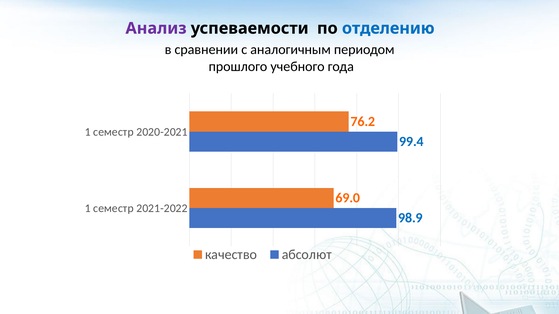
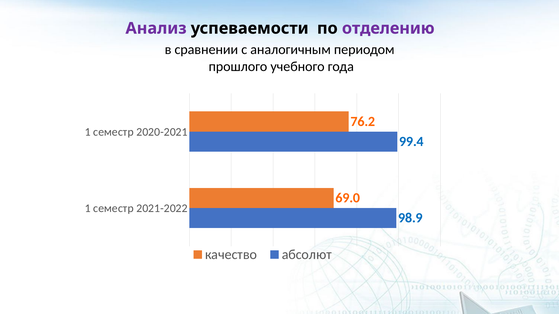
отделению colour: blue -> purple (388, 28)
